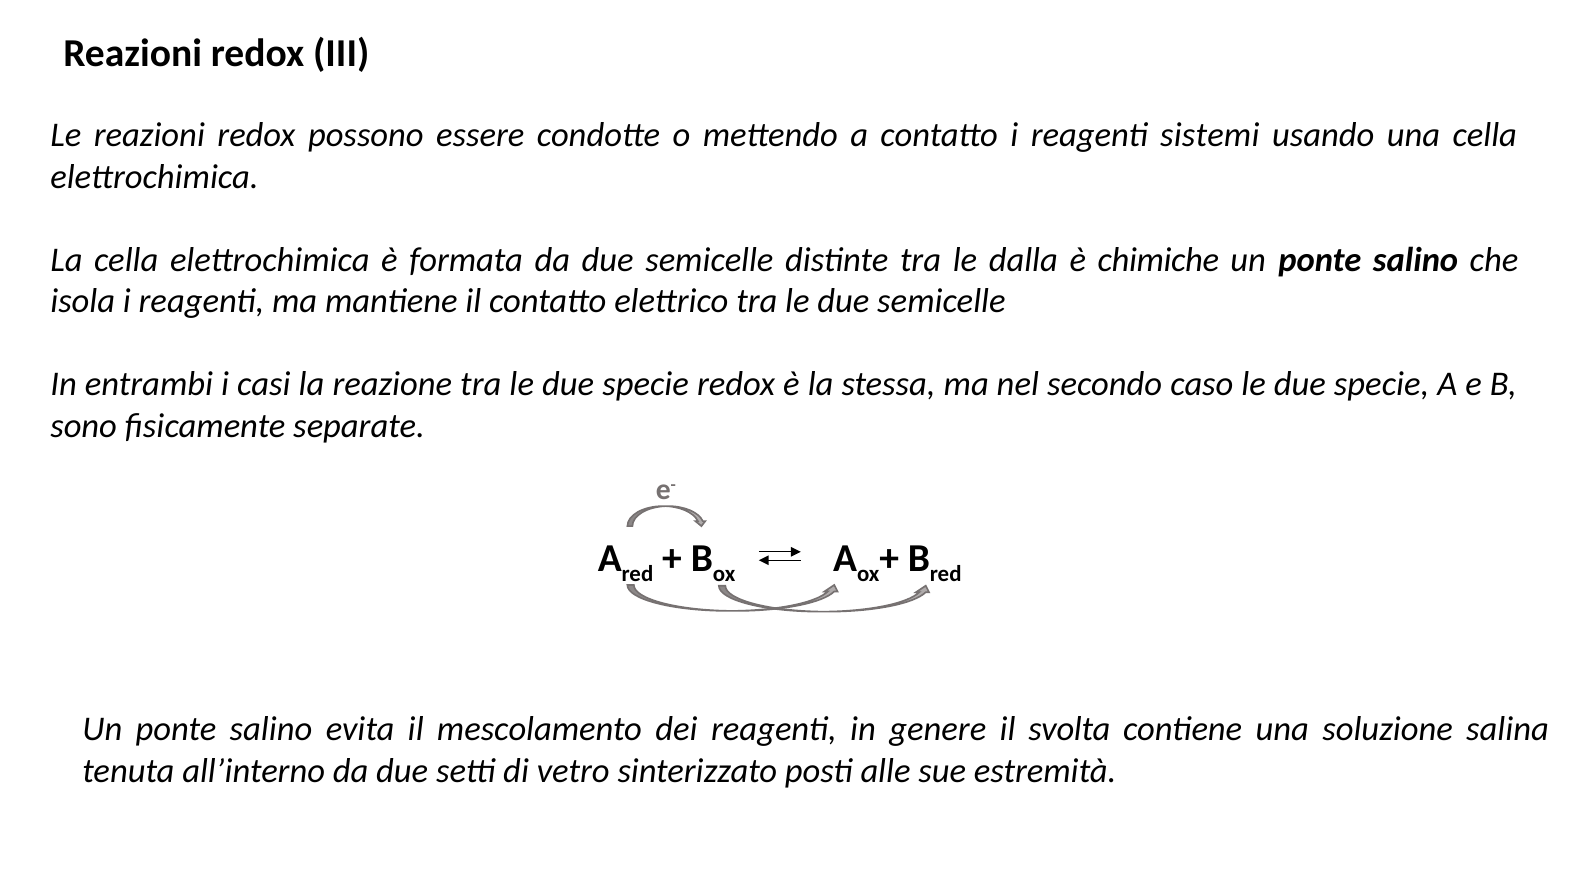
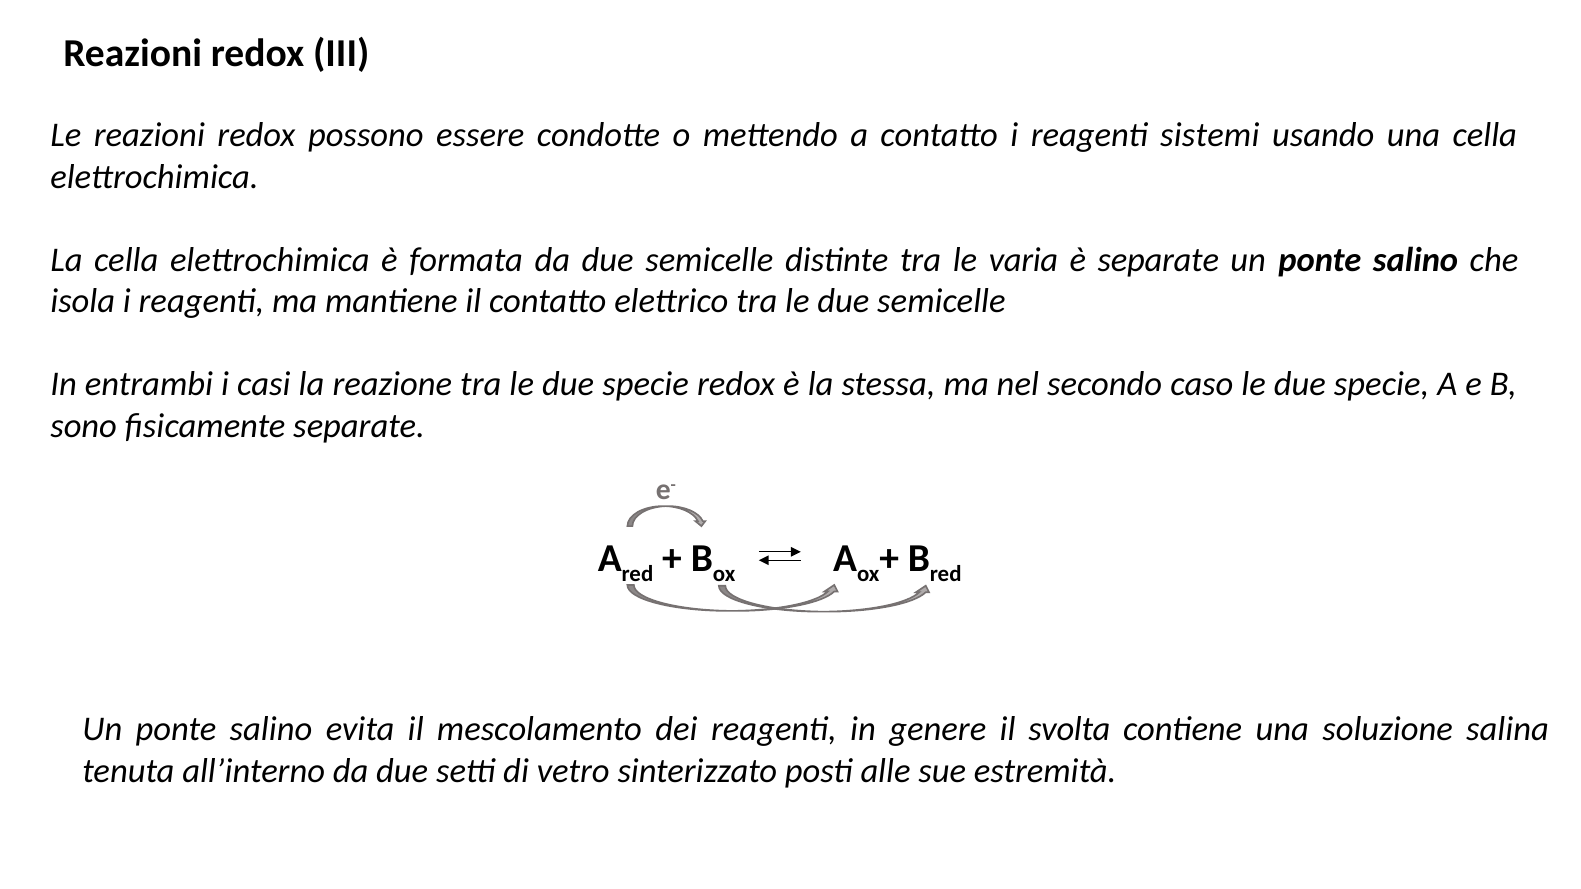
dalla: dalla -> varia (1023, 260)
è chimiche: chimiche -> separate (1158, 260)
